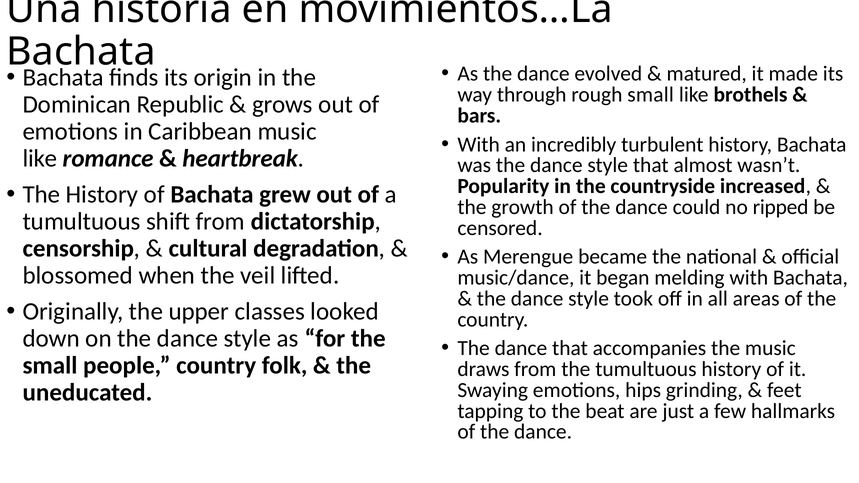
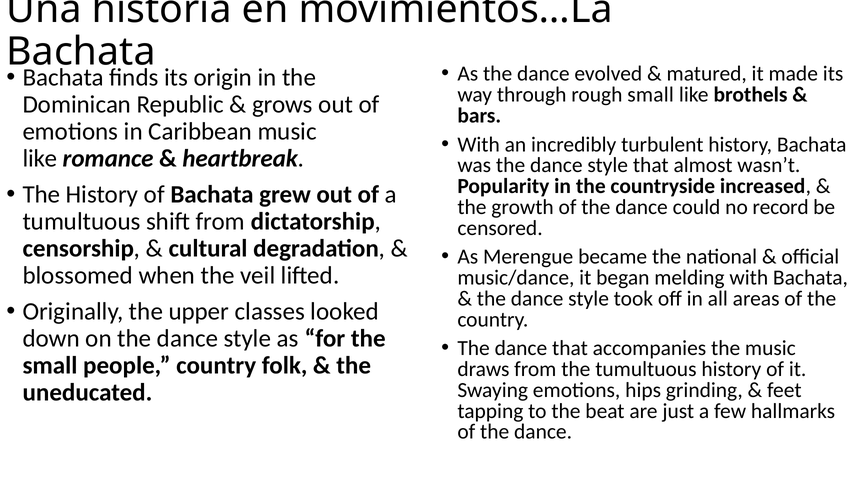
ripped: ripped -> record (781, 207)
